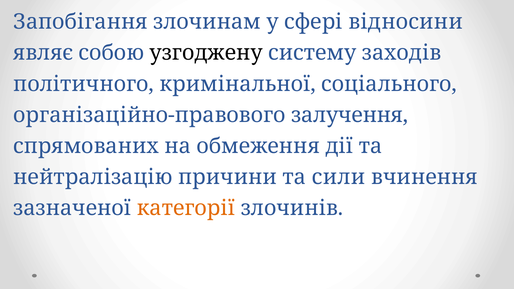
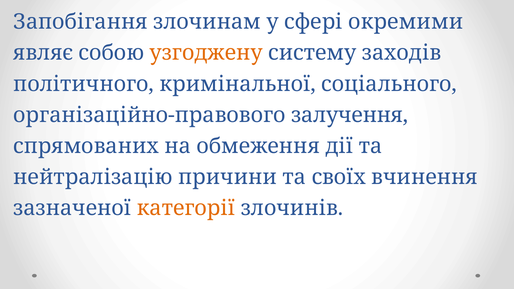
відносини: відносини -> окремими (406, 22)
узгоджену colour: black -> orange (206, 53)
сили: сили -> своїх (339, 177)
